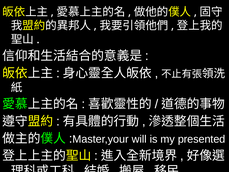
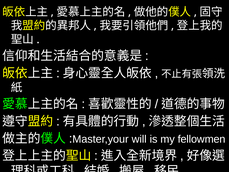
presented: presented -> fellowmen (202, 139)
